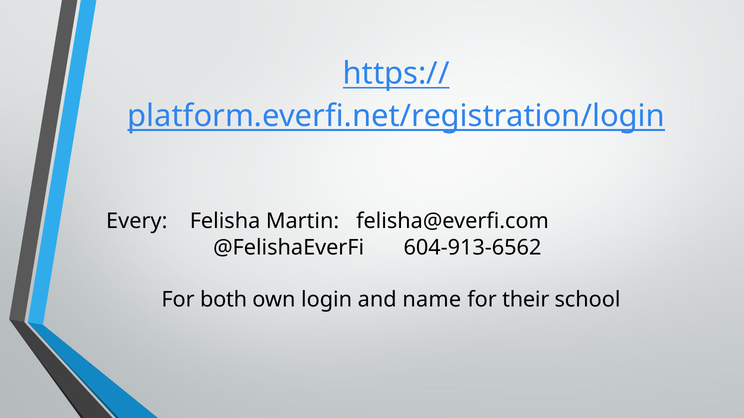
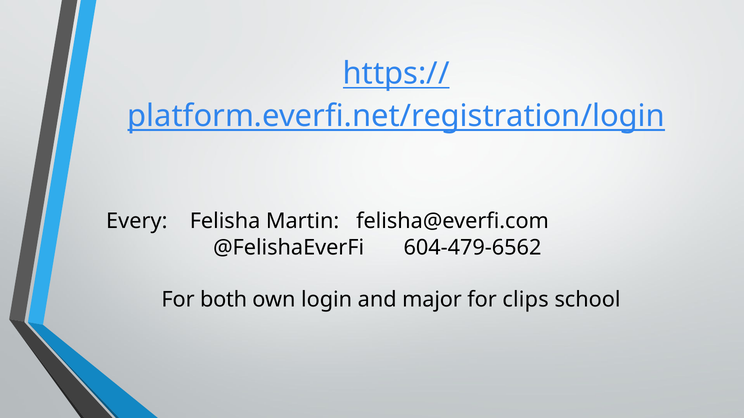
604-913-6562: 604-913-6562 -> 604-479-6562 (472, 248)
name: name -> major (432, 300)
their: their -> clips (526, 300)
